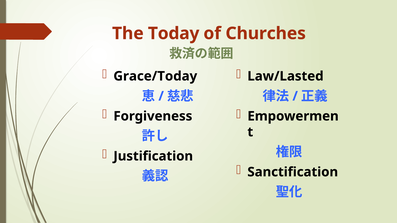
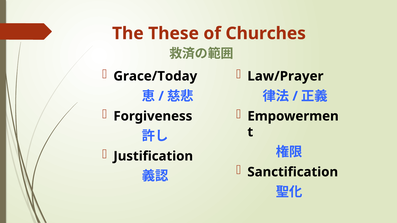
Today: Today -> These (174, 33)
Law/Lasted: Law/Lasted -> Law/Prayer (285, 76)
